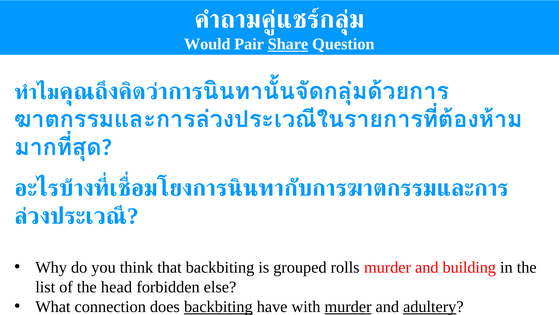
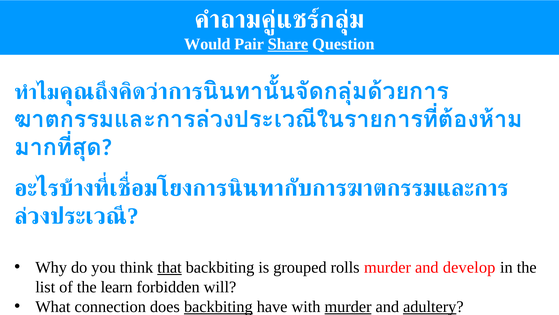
that underline: none -> present (169, 267)
building: building -> develop (469, 267)
head: head -> learn (117, 287)
else: else -> will (220, 287)
